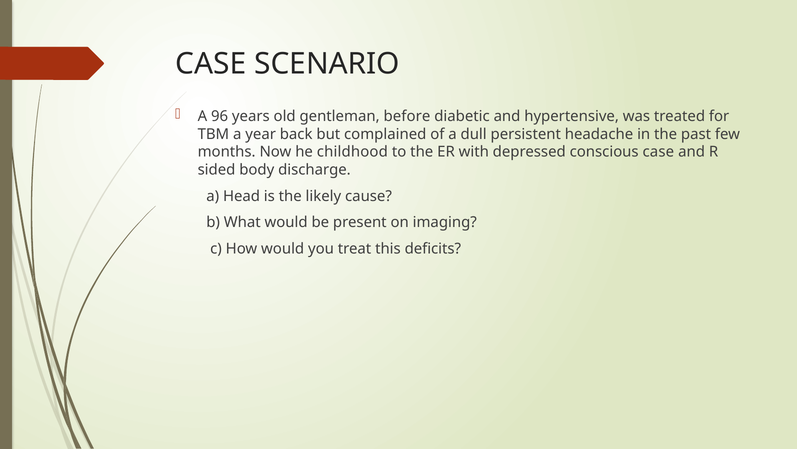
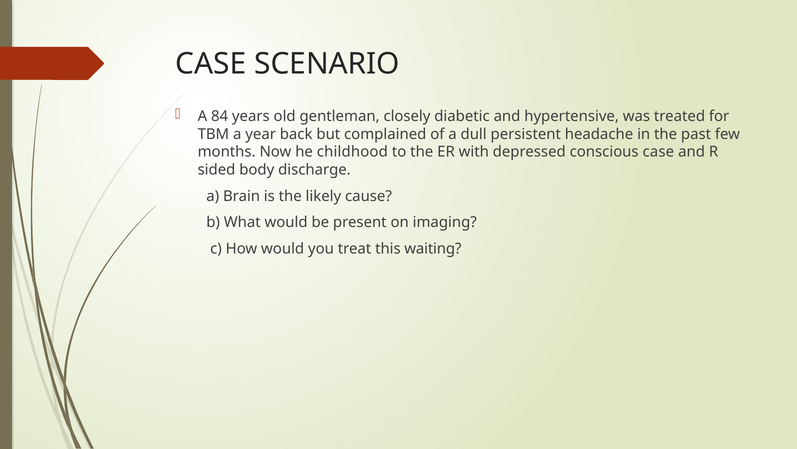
96: 96 -> 84 (220, 116)
before: before -> closely (407, 116)
Head: Head -> Brain (242, 196)
deficits: deficits -> waiting (433, 248)
